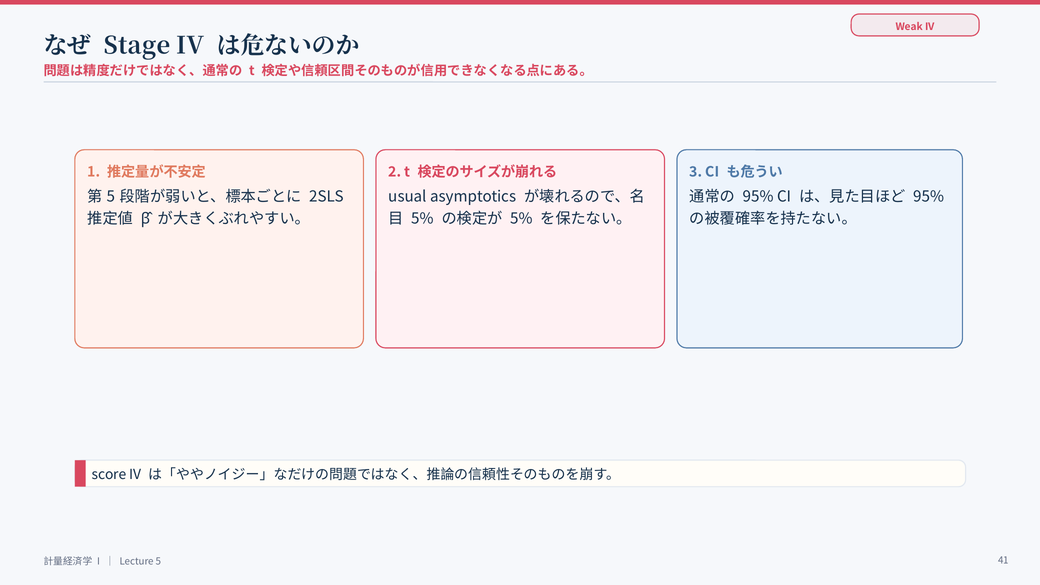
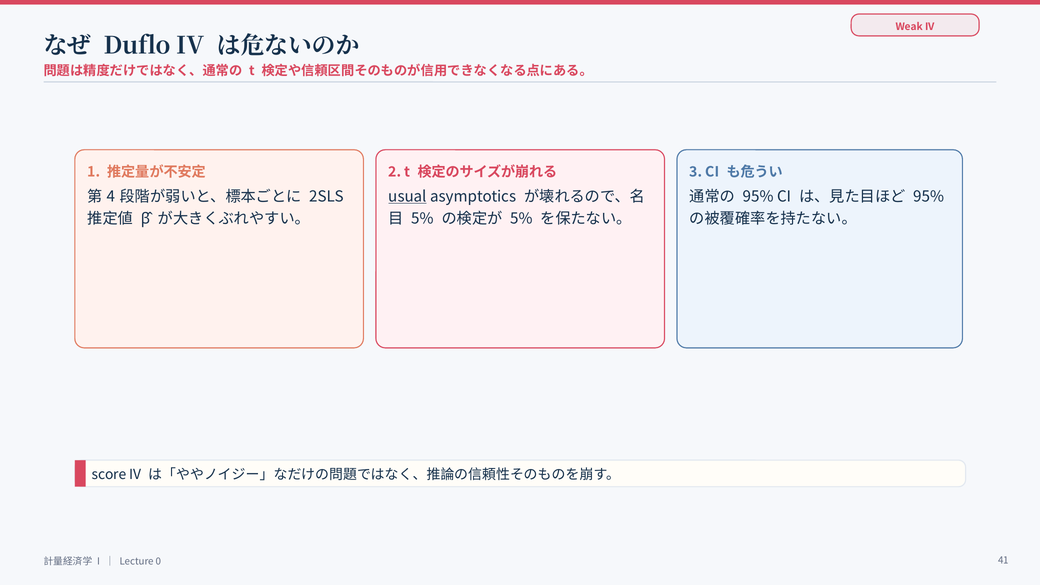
Stage: Stage -> Duflo (137, 46)
5: 5 -> 4 (111, 197)
usual underline: none -> present (408, 197)
Lecture 5: 5 -> 0 (159, 561)
